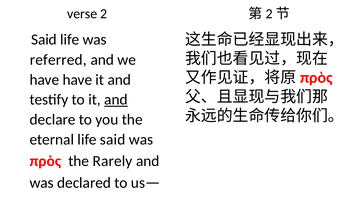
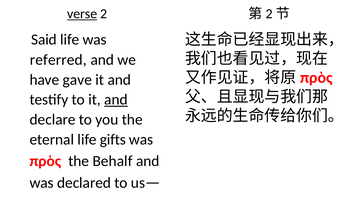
verse underline: none -> present (82, 14)
have have: have -> gave (77, 80)
life said: said -> gifts (113, 140)
Rarely: Rarely -> Behalf (113, 161)
